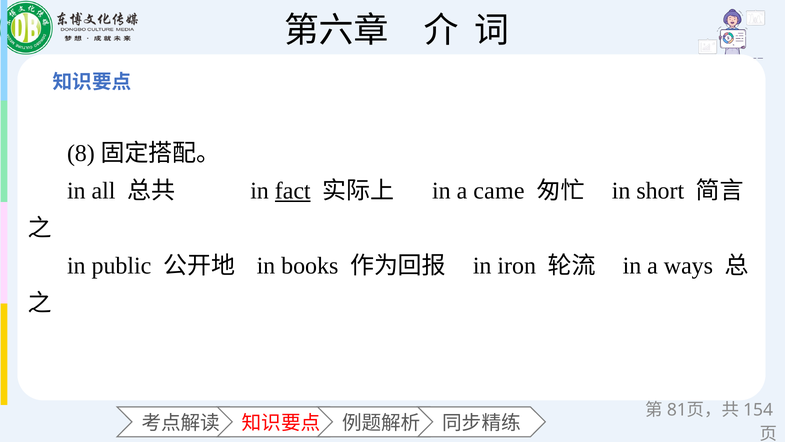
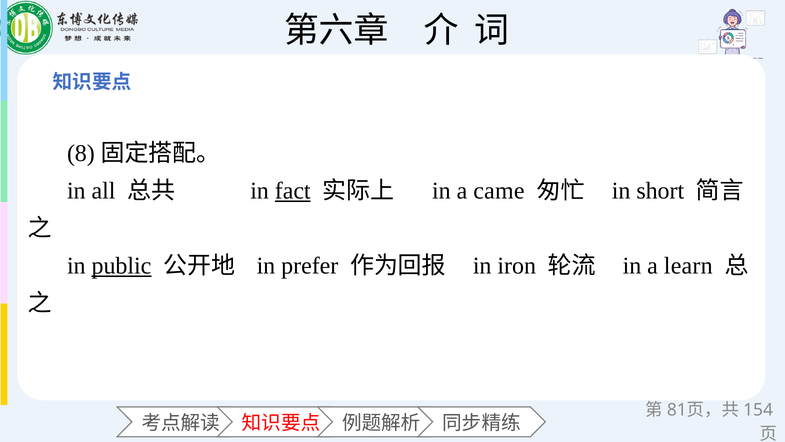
public underline: none -> present (121, 265)
books: books -> prefer (310, 265)
ways: ways -> learn (688, 265)
